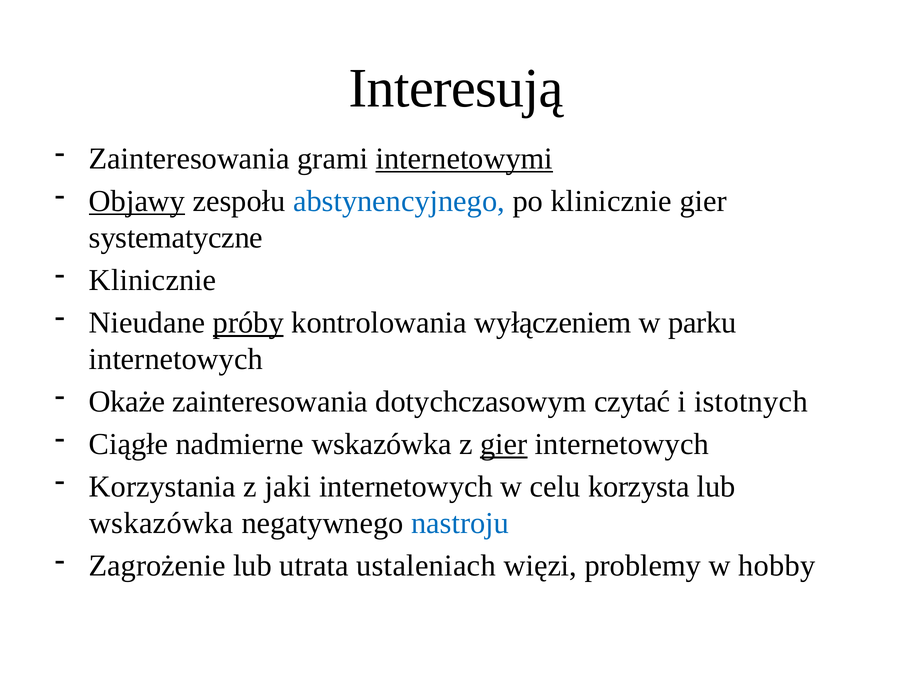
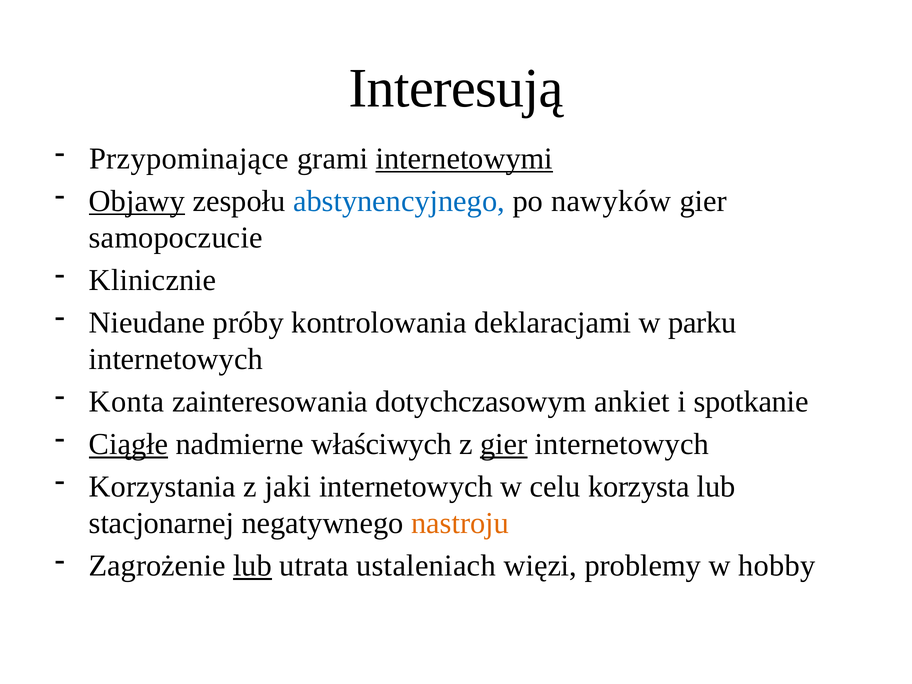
Zainteresowania: Zainteresowania -> Przypominające (189, 159)
po klinicznie: klinicznie -> nawyków (611, 201)
systematyczne: systematyczne -> samopoczucie (176, 238)
próby underline: present -> none (248, 323)
wyłączeniem: wyłączeniem -> deklaracjami (553, 323)
Okaże: Okaże -> Konta (127, 402)
czytać: czytać -> ankiet (632, 402)
istotnych: istotnych -> spotkanie (751, 402)
Ciągłe underline: none -> present (129, 444)
nadmierne wskazówka: wskazówka -> właściwych (382, 444)
wskazówka: wskazówka -> stacjonarnej (162, 523)
nastroju colour: blue -> orange (460, 523)
lub underline: none -> present (252, 566)
